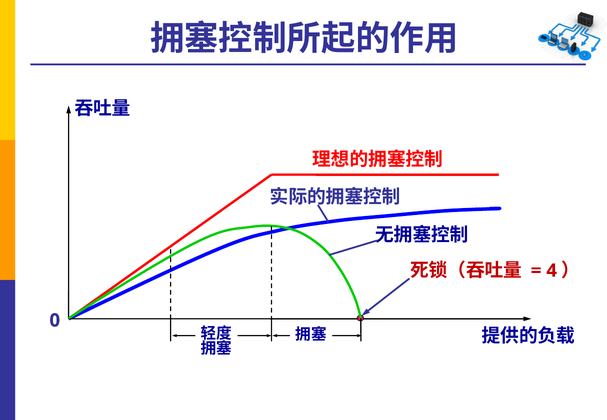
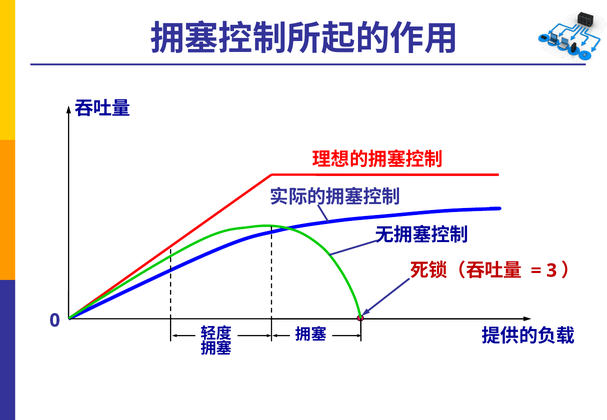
4: 4 -> 3 (552, 271)
